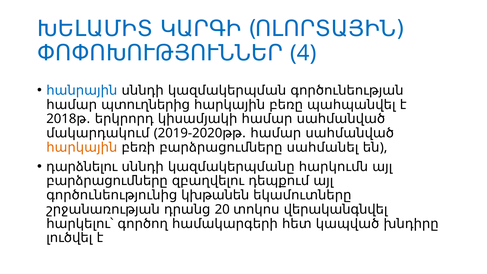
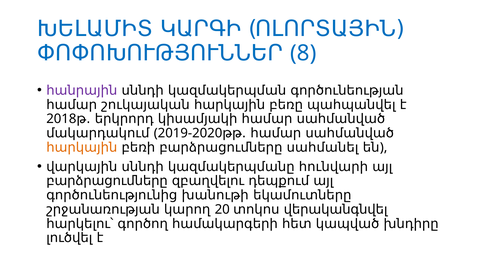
4: 4 -> 8 (303, 53)
հանրային colour: blue -> purple (82, 90)
պտուղներից: պտուղներից -> շուկայական (145, 105)
դարձնելու: դարձնելու -> վարկային (82, 167)
հարկումն: հարկումն -> հունվարի (333, 167)
կխթանեն: կխթանեն -> խանութի (215, 195)
դրանց: դրանց -> կարող (187, 209)
